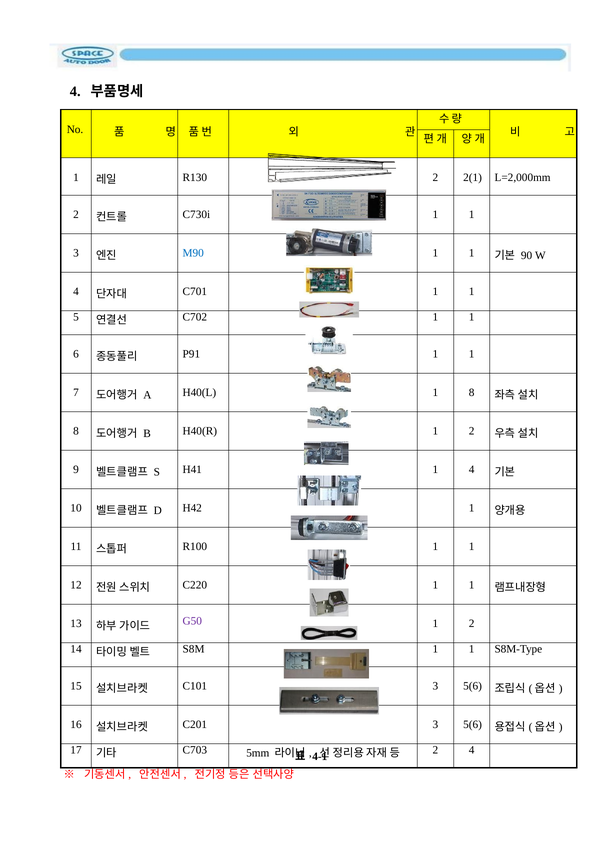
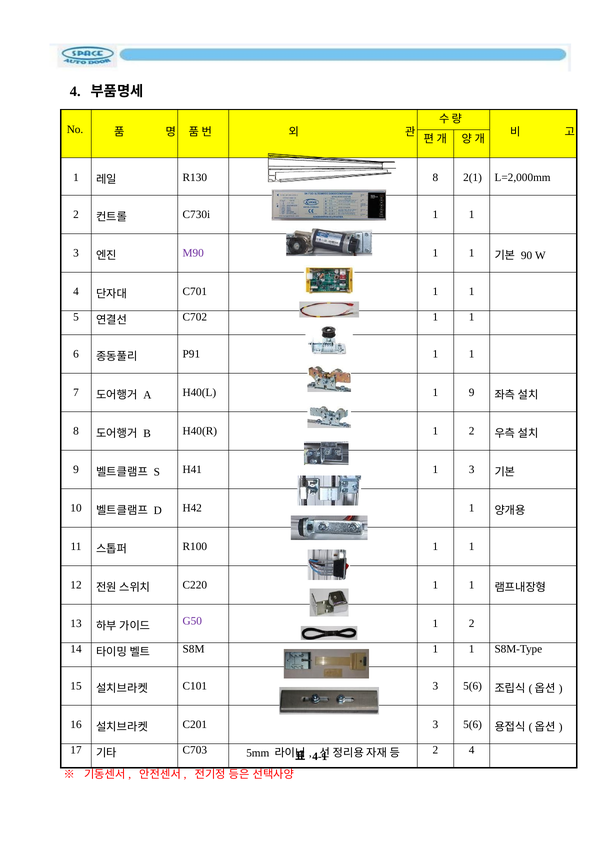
R130 2: 2 -> 8 (435, 177)
M90 colour: blue -> purple (193, 253)
1 8: 8 -> 9 (472, 392)
H41 1 4: 4 -> 3 (472, 470)
